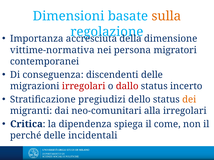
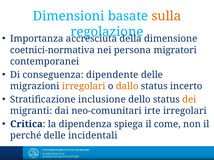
vittime-normativa: vittime-normativa -> coetnici-normativa (52, 50)
discendenti: discendenti -> dipendente (112, 75)
irregolari colour: red -> orange (84, 86)
dallo colour: red -> orange (127, 86)
pregiudizi: pregiudizi -> inclusione (102, 100)
alla: alla -> irte (152, 111)
